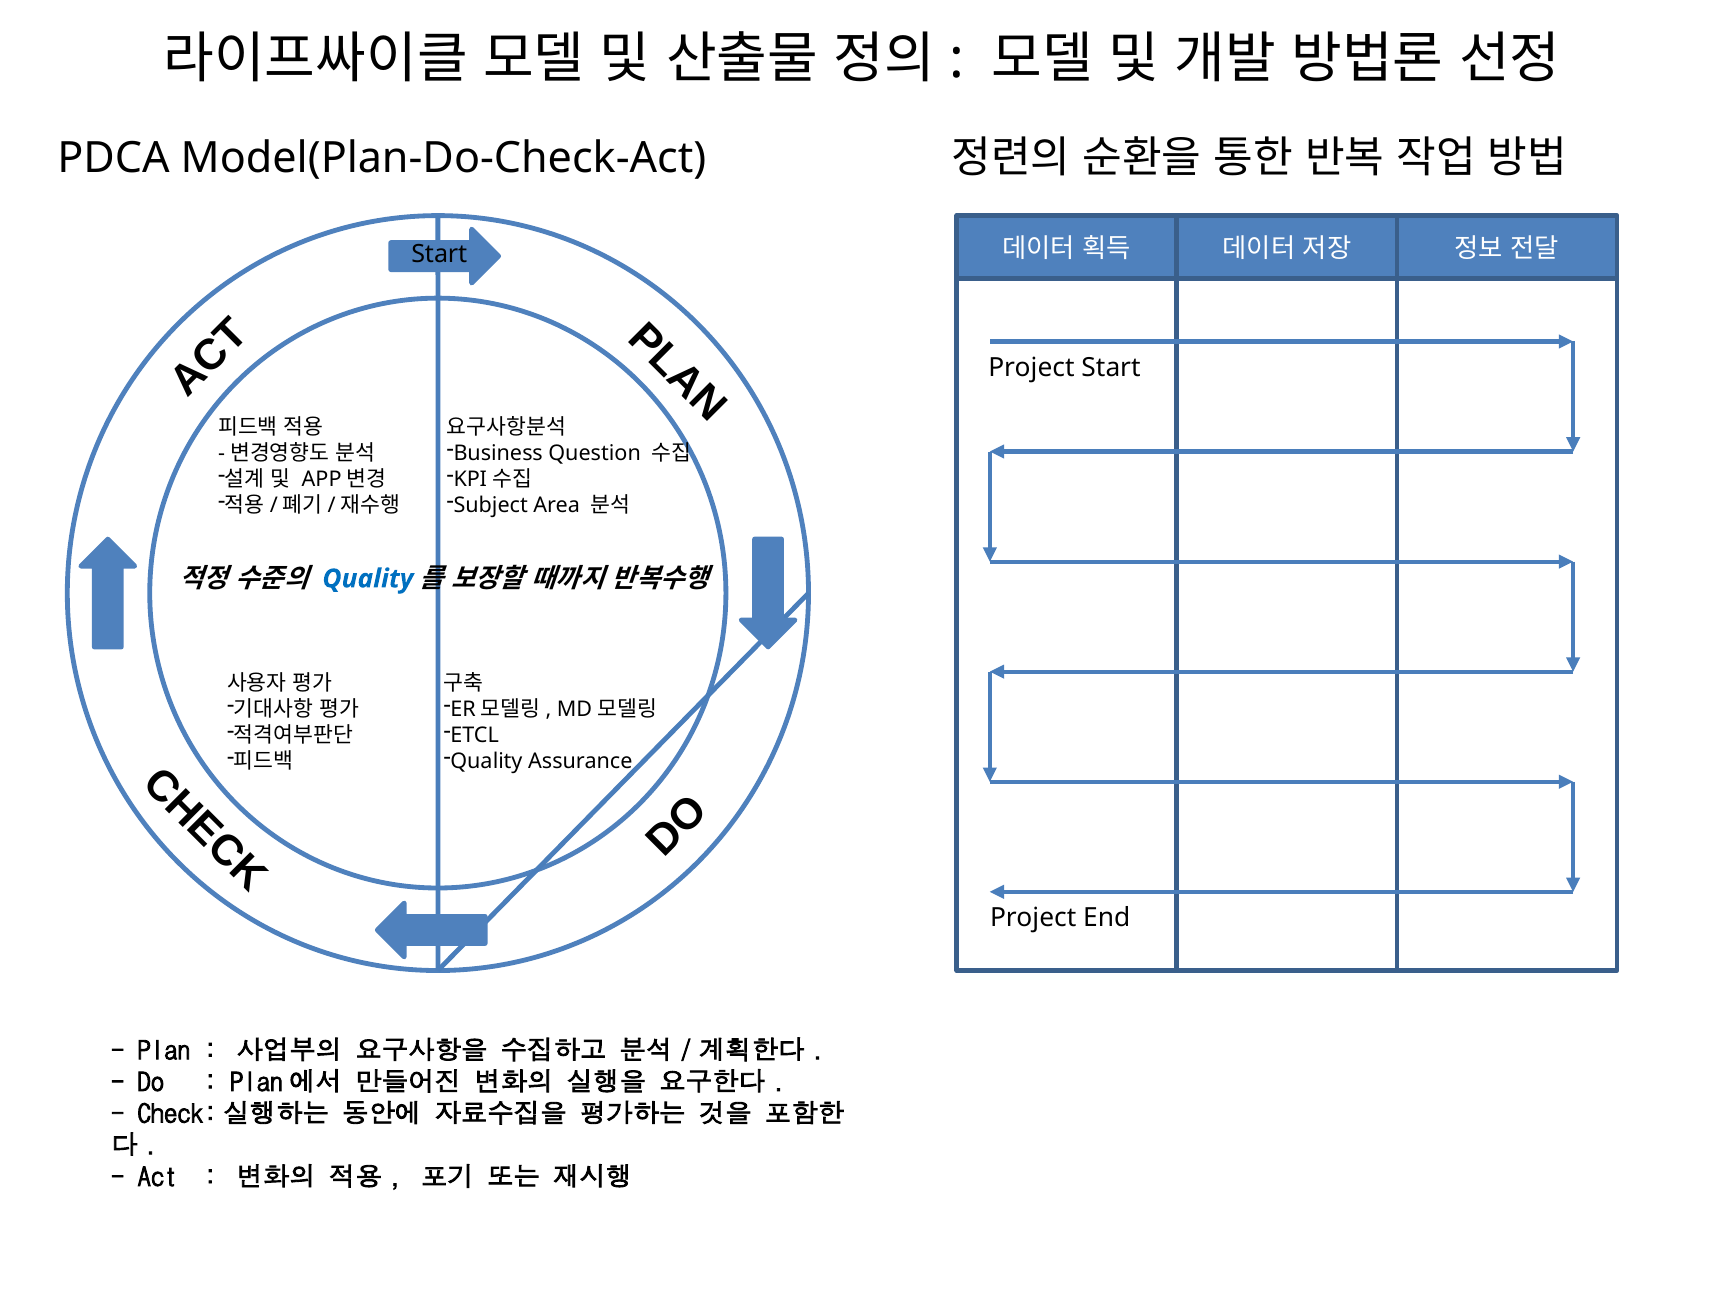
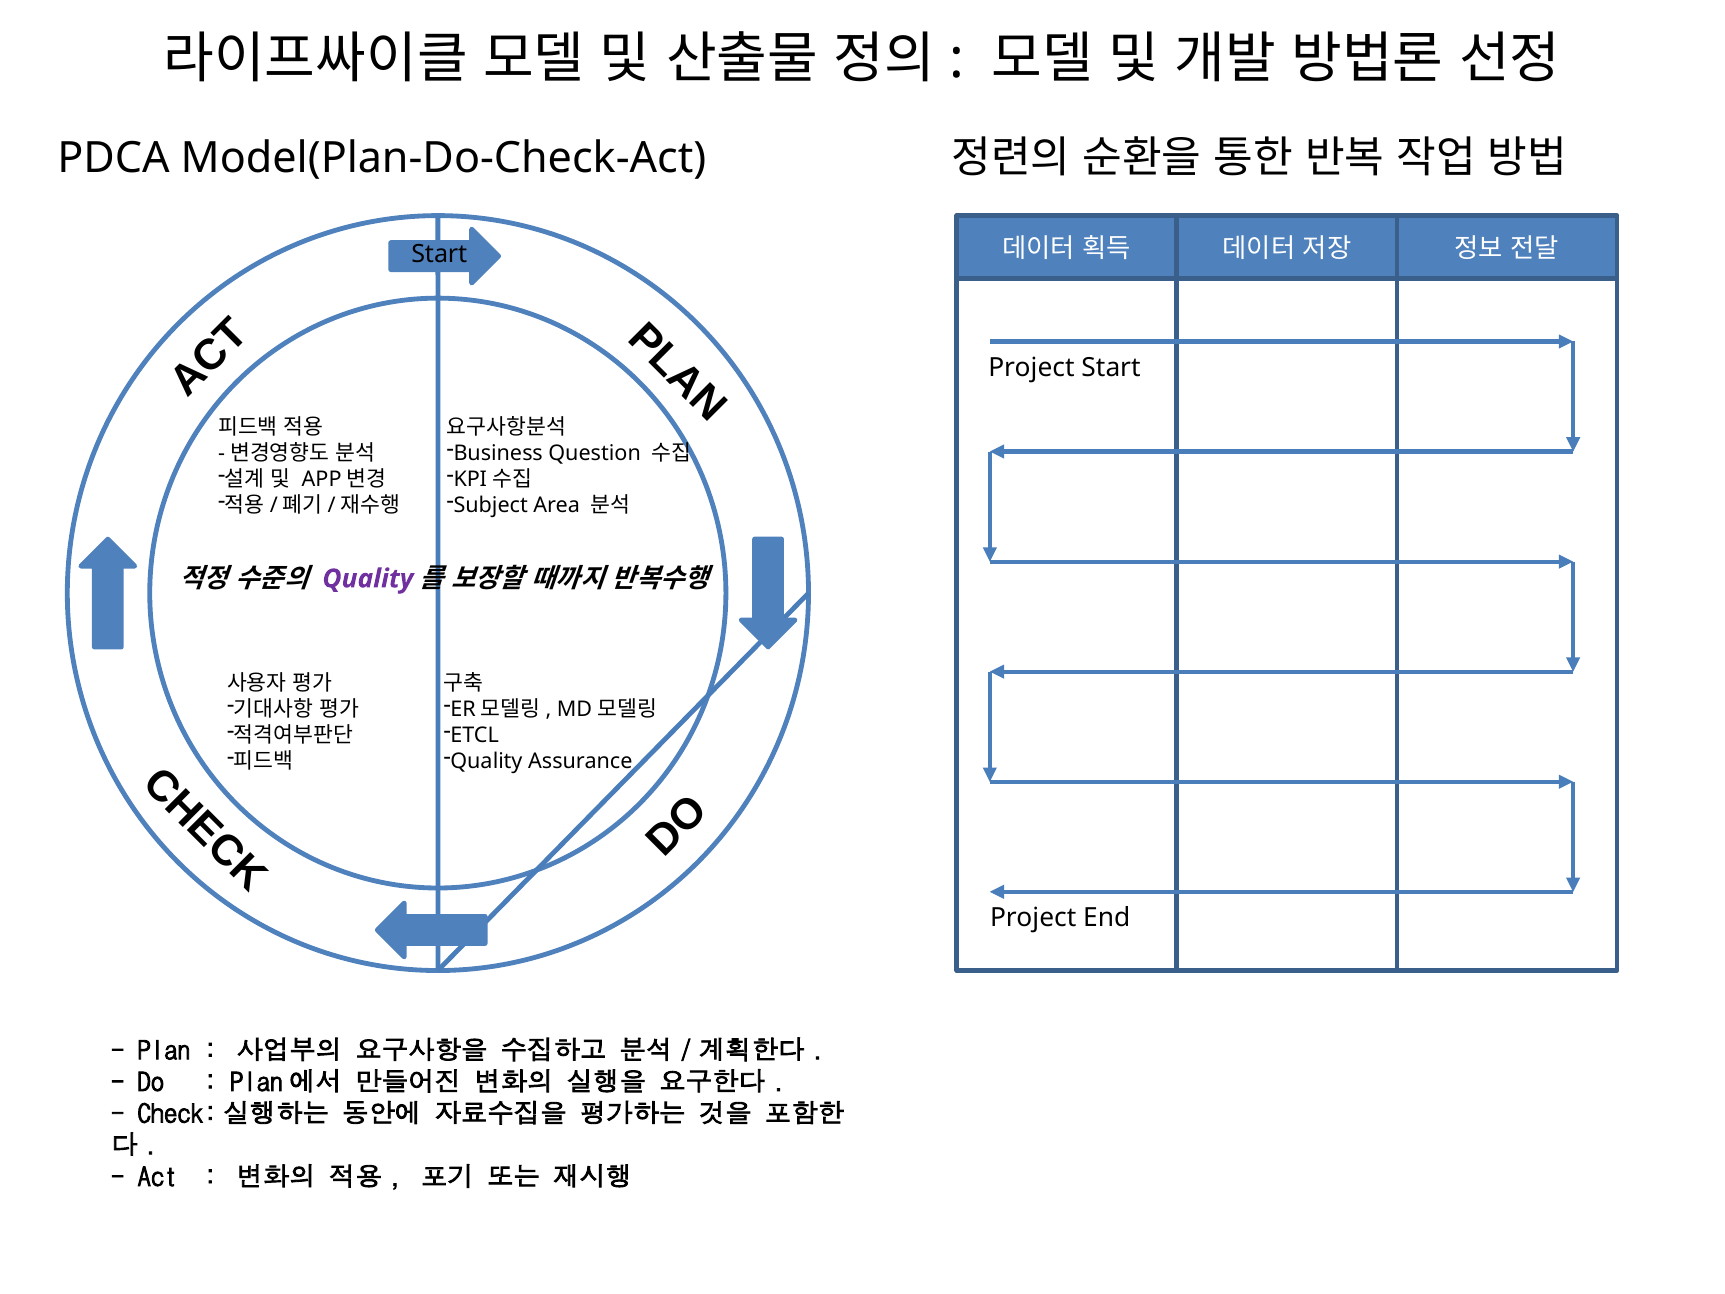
Quality colour: blue -> purple (368, 579)
